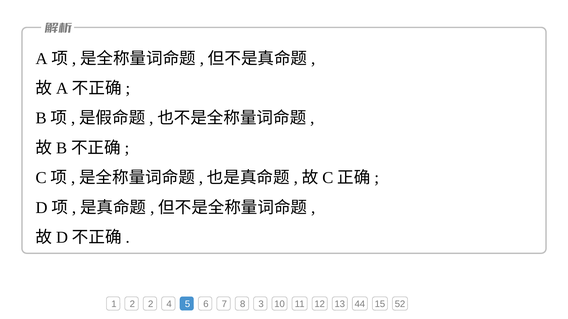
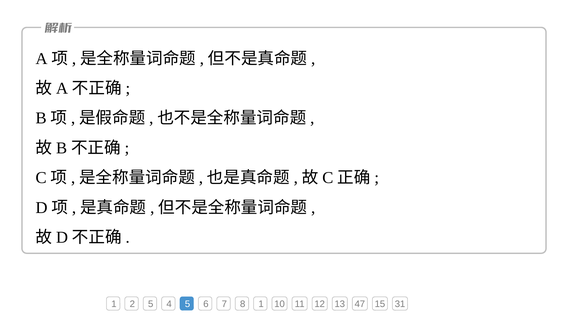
2 2: 2 -> 5 (151, 305)
8 3: 3 -> 1 (261, 305)
44: 44 -> 47 (360, 305)
52: 52 -> 31 (400, 305)
